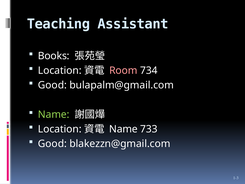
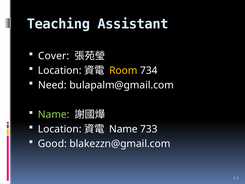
Books: Books -> Cover (54, 56)
Room colour: pink -> yellow (123, 70)
Good: Good -> Need (52, 85)
